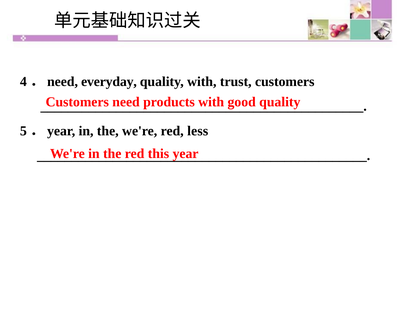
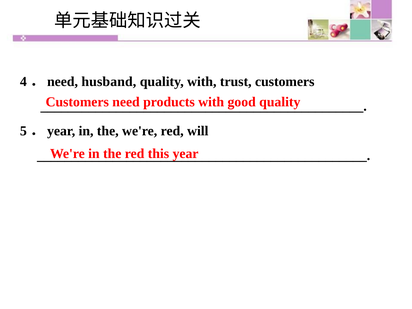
everyday: everyday -> husband (109, 82)
less: less -> will (198, 131)
